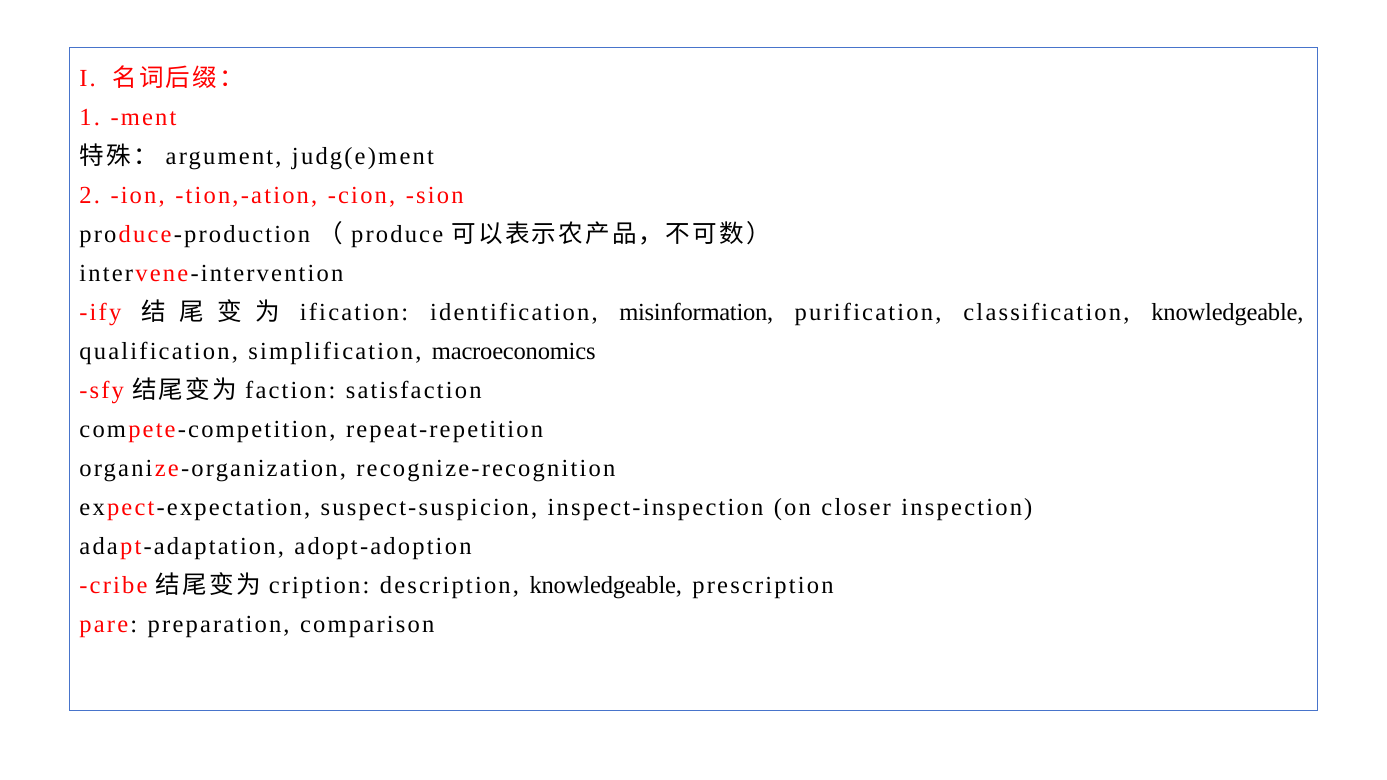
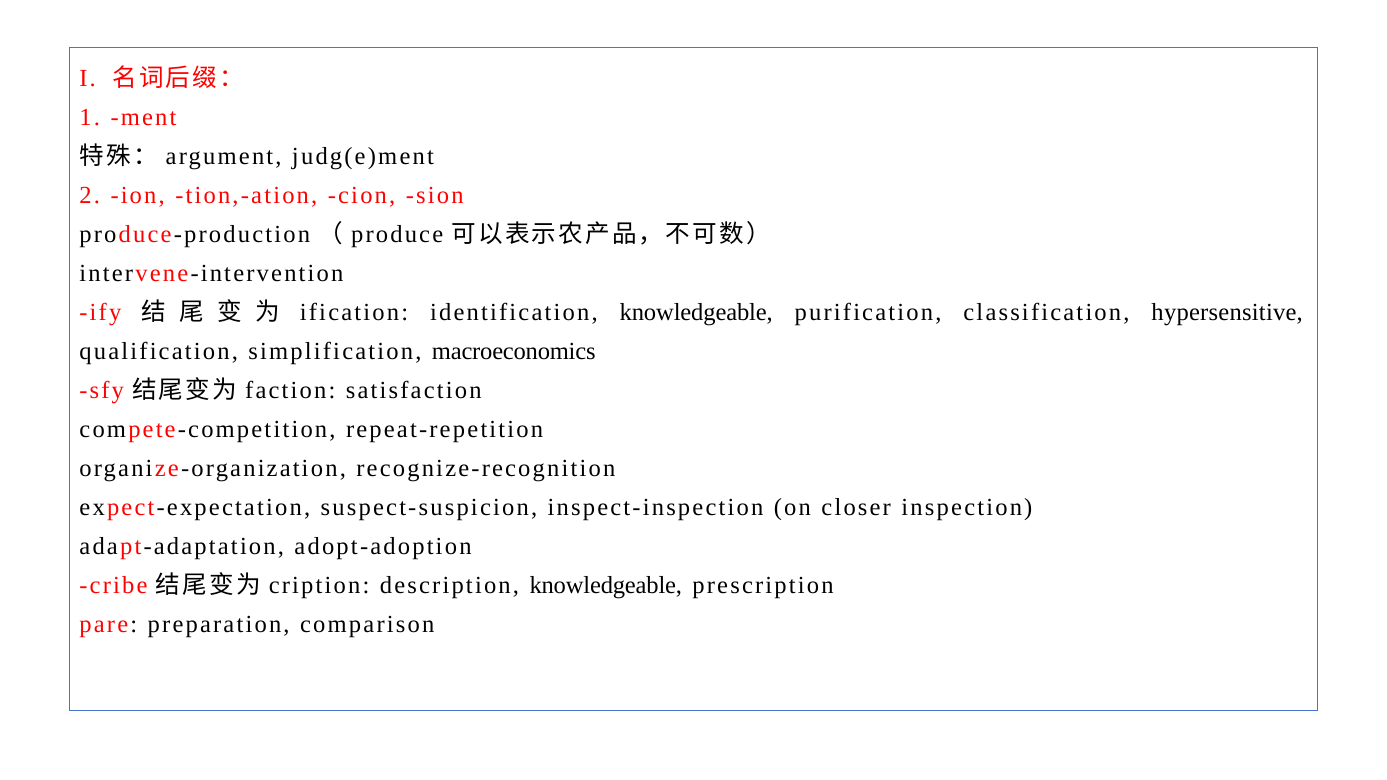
identification misinformation: misinformation -> knowledgeable (696, 313)
classification knowledgeable: knowledgeable -> hypersensitive (1227, 313)
